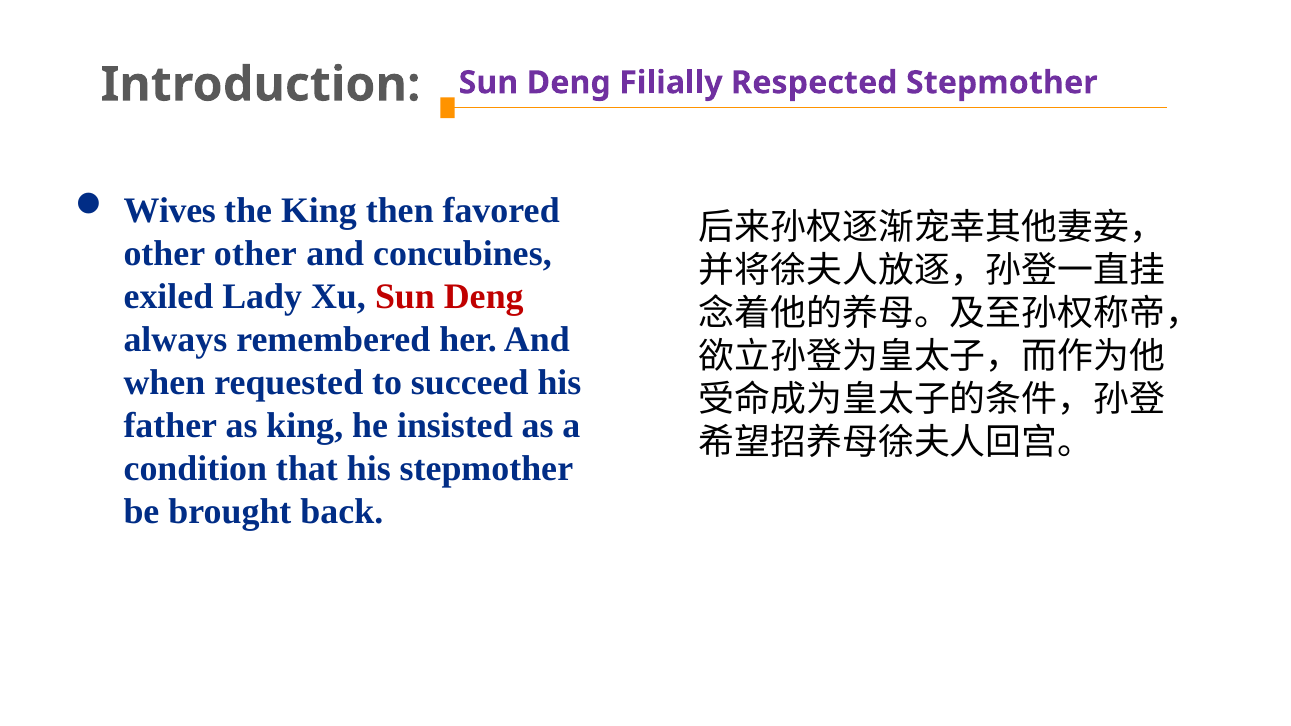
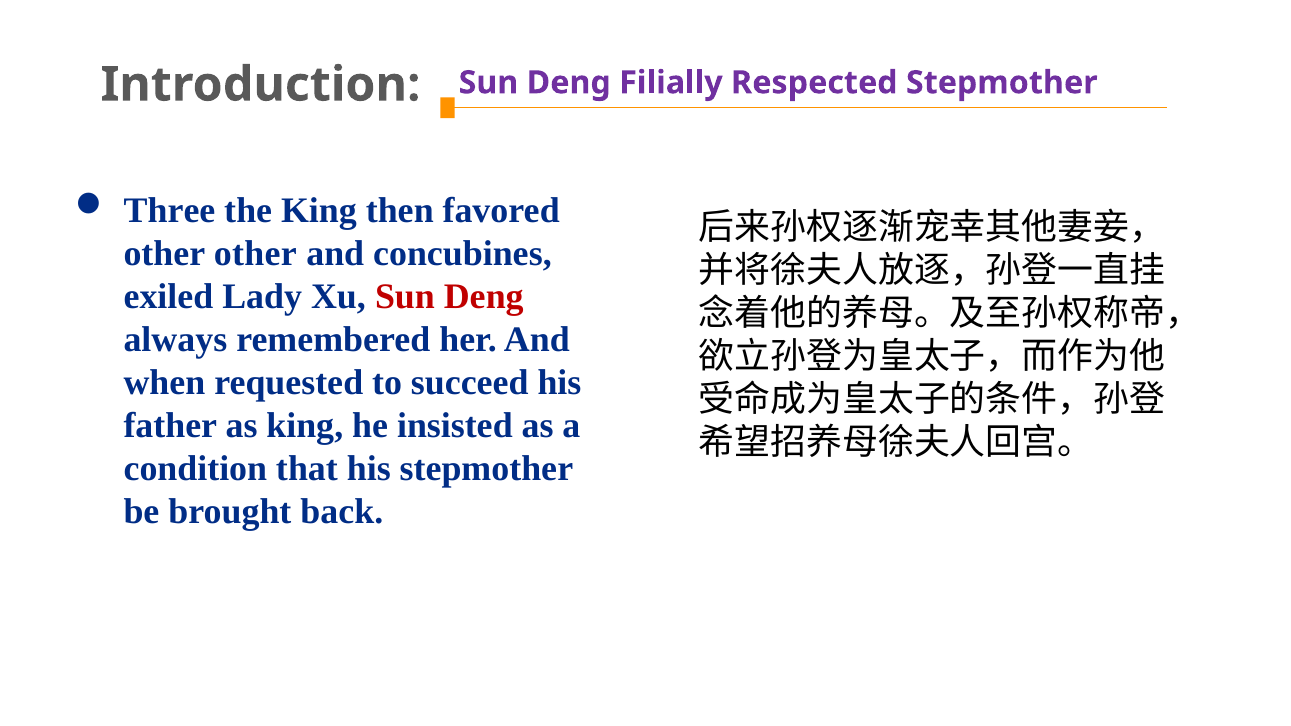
Wives: Wives -> Three (169, 211)
